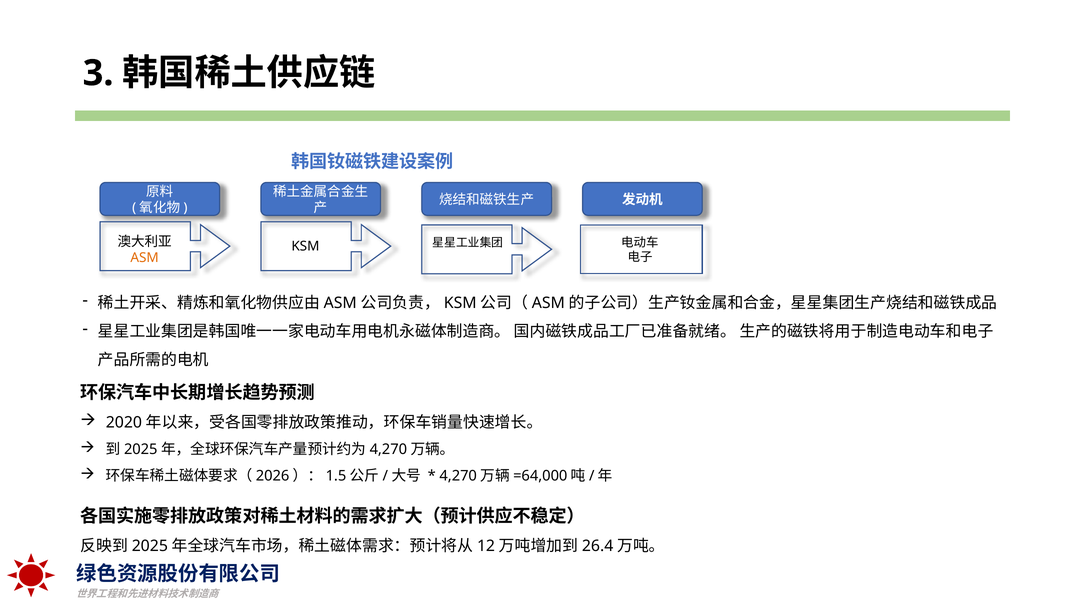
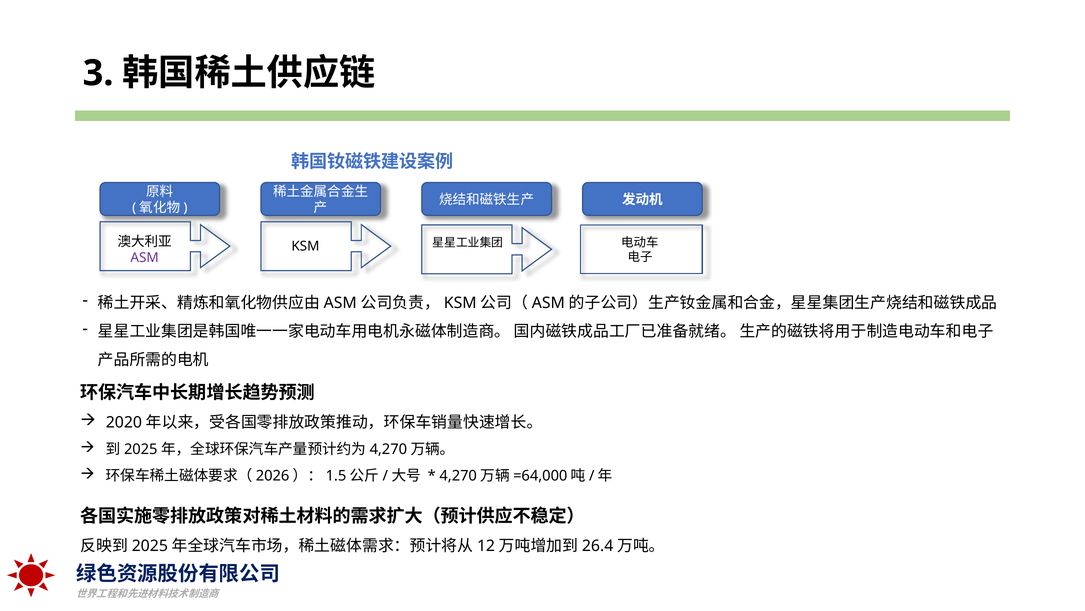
ASM colour: orange -> purple (145, 258)
